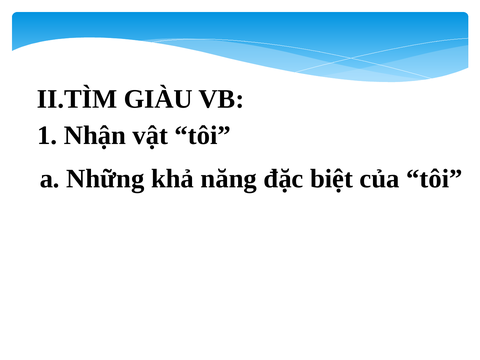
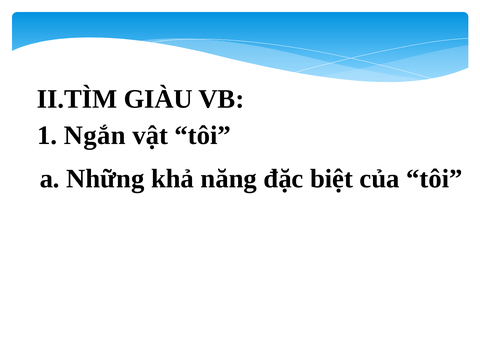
Nhận: Nhận -> Ngắn (95, 135)
